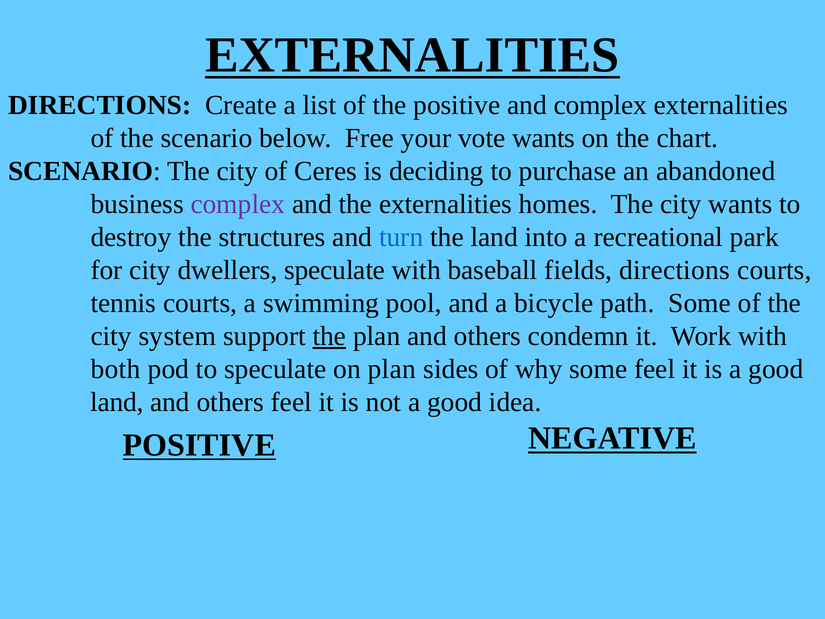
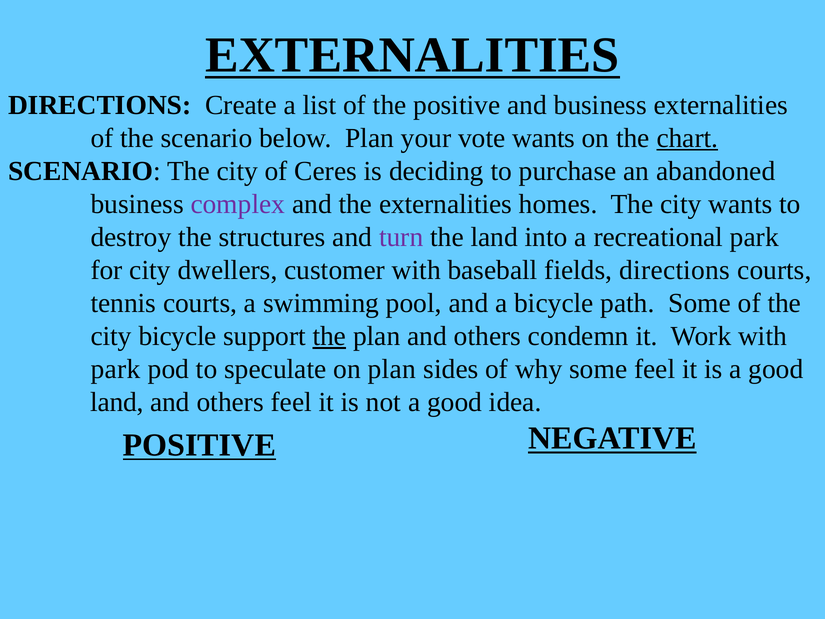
and complex: complex -> business (600, 105)
below Free: Free -> Plan (370, 138)
chart underline: none -> present (687, 138)
turn colour: blue -> purple (401, 237)
dwellers speculate: speculate -> customer (335, 270)
city system: system -> bicycle (178, 336)
both: both -> park (116, 369)
